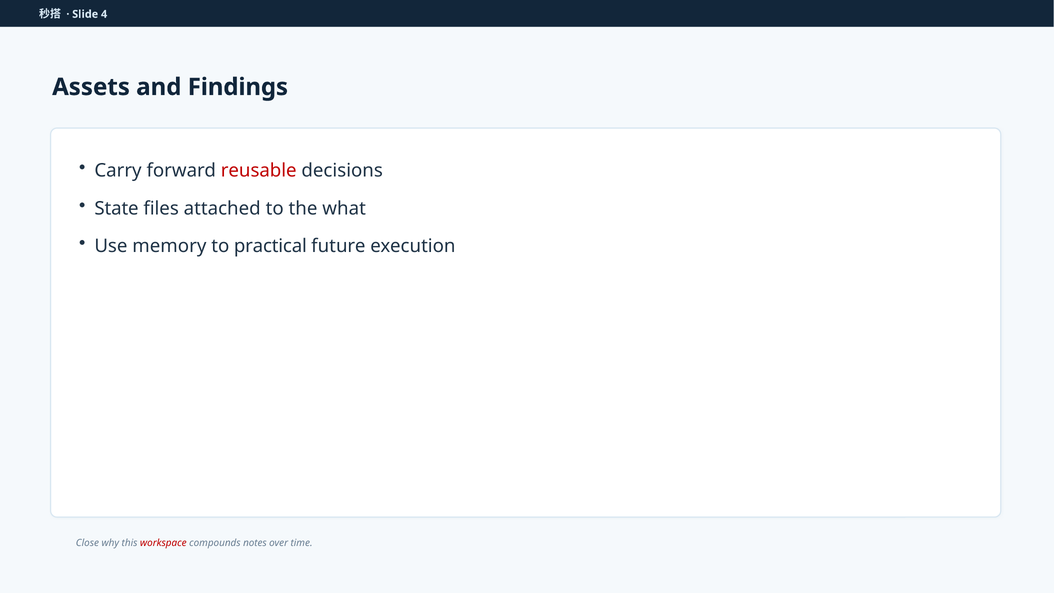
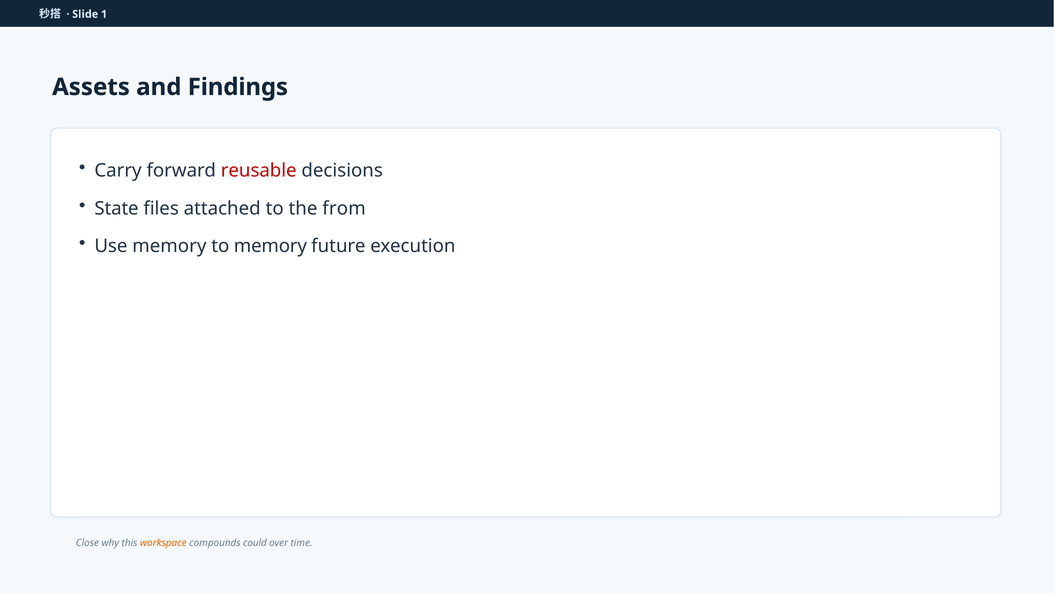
4: 4 -> 1 (104, 14)
what: what -> from (344, 208)
to practical: practical -> memory (270, 246)
workspace colour: red -> orange (163, 543)
notes: notes -> could (255, 543)
